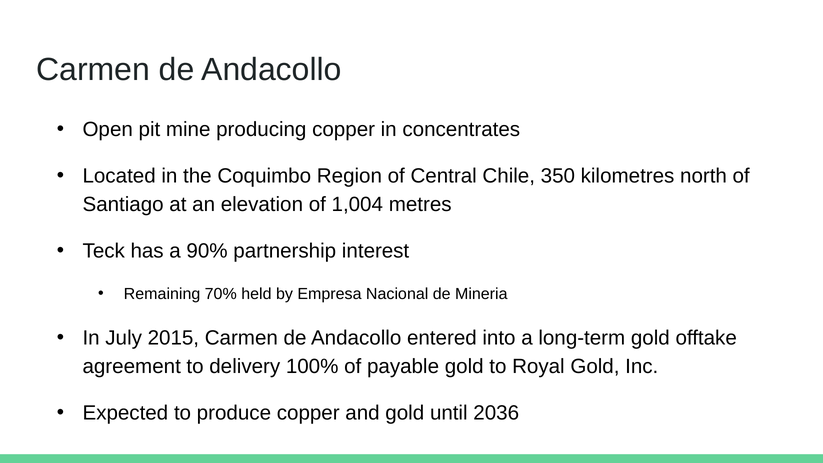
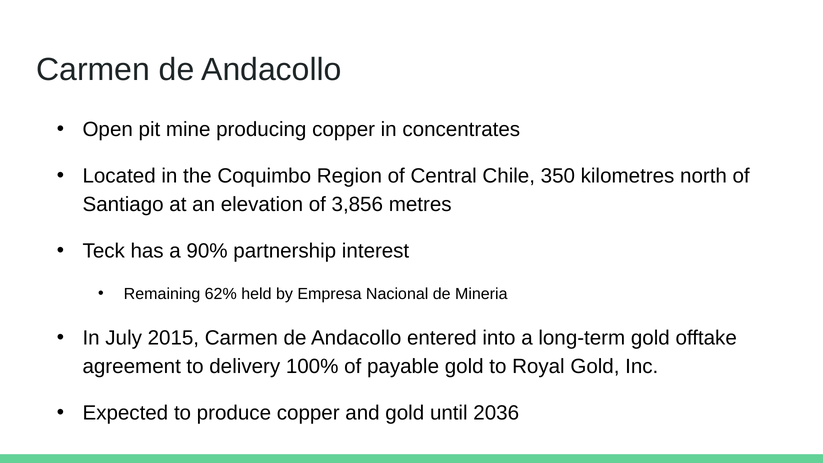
1,004: 1,004 -> 3,856 (357, 204)
70%: 70% -> 62% (221, 294)
